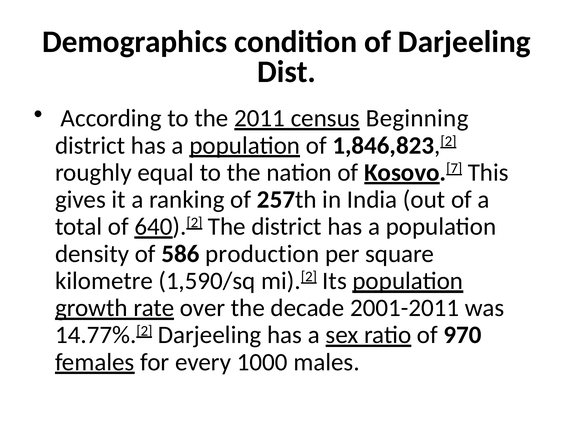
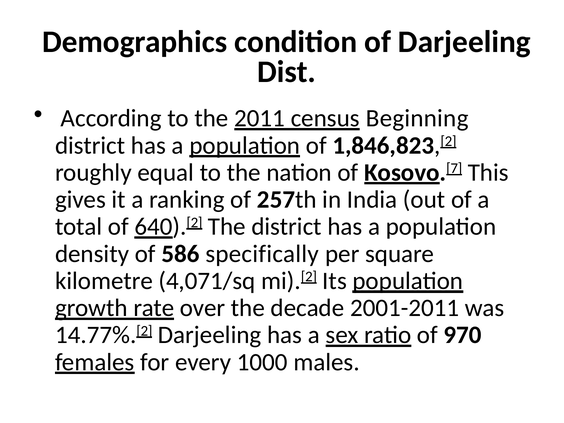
production: production -> specifically (262, 254)
1,590/sq: 1,590/sq -> 4,071/sq (207, 281)
